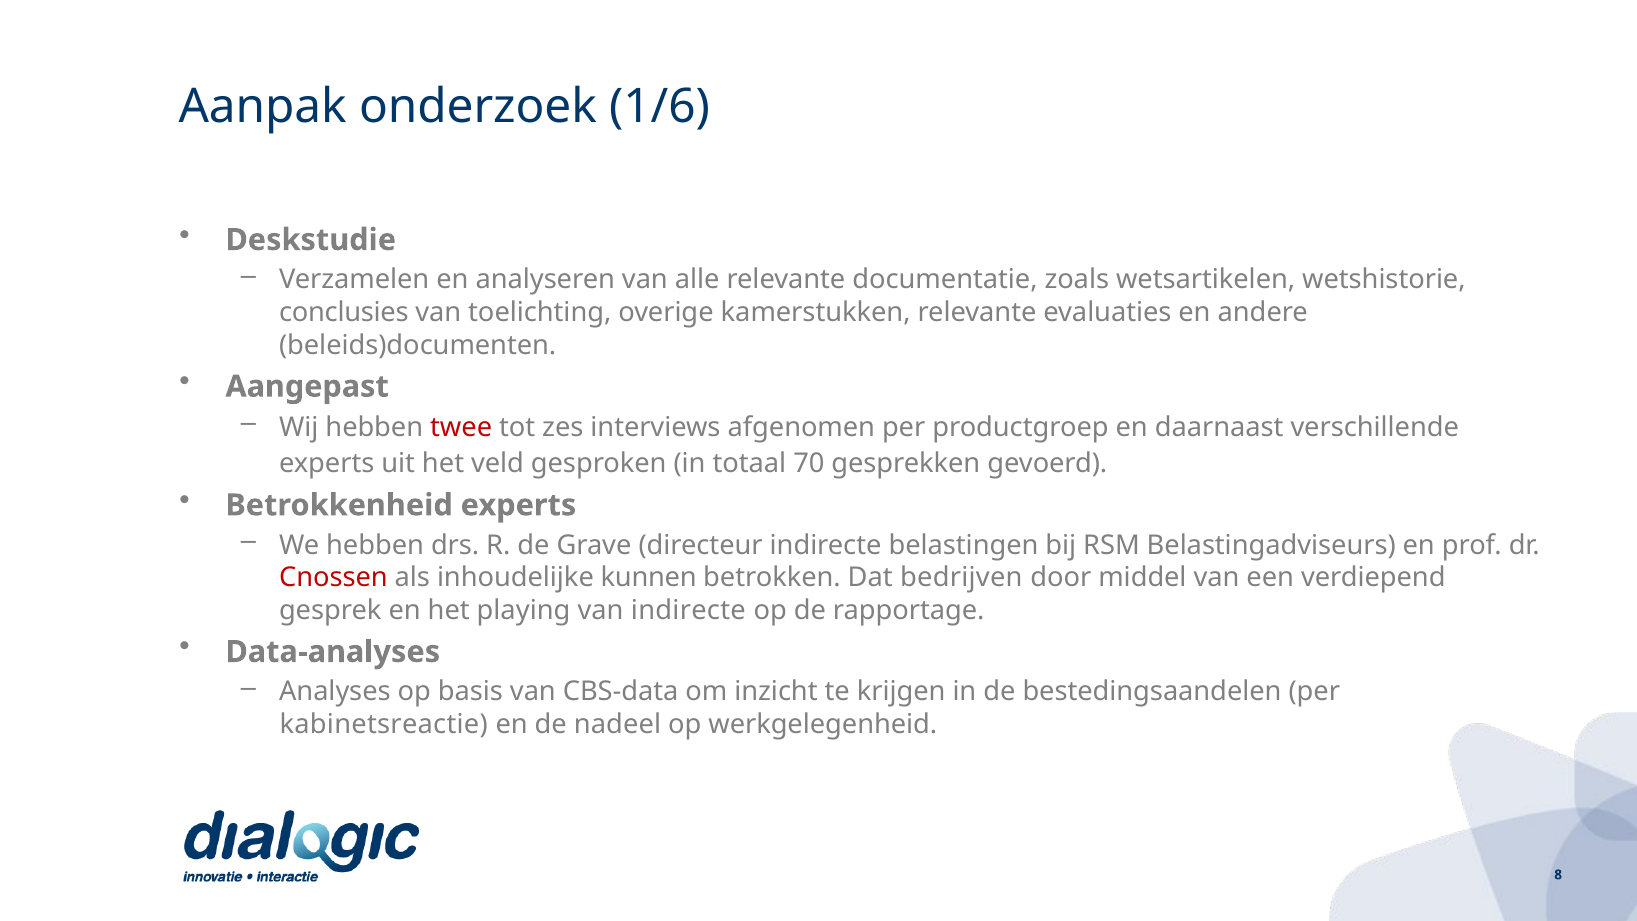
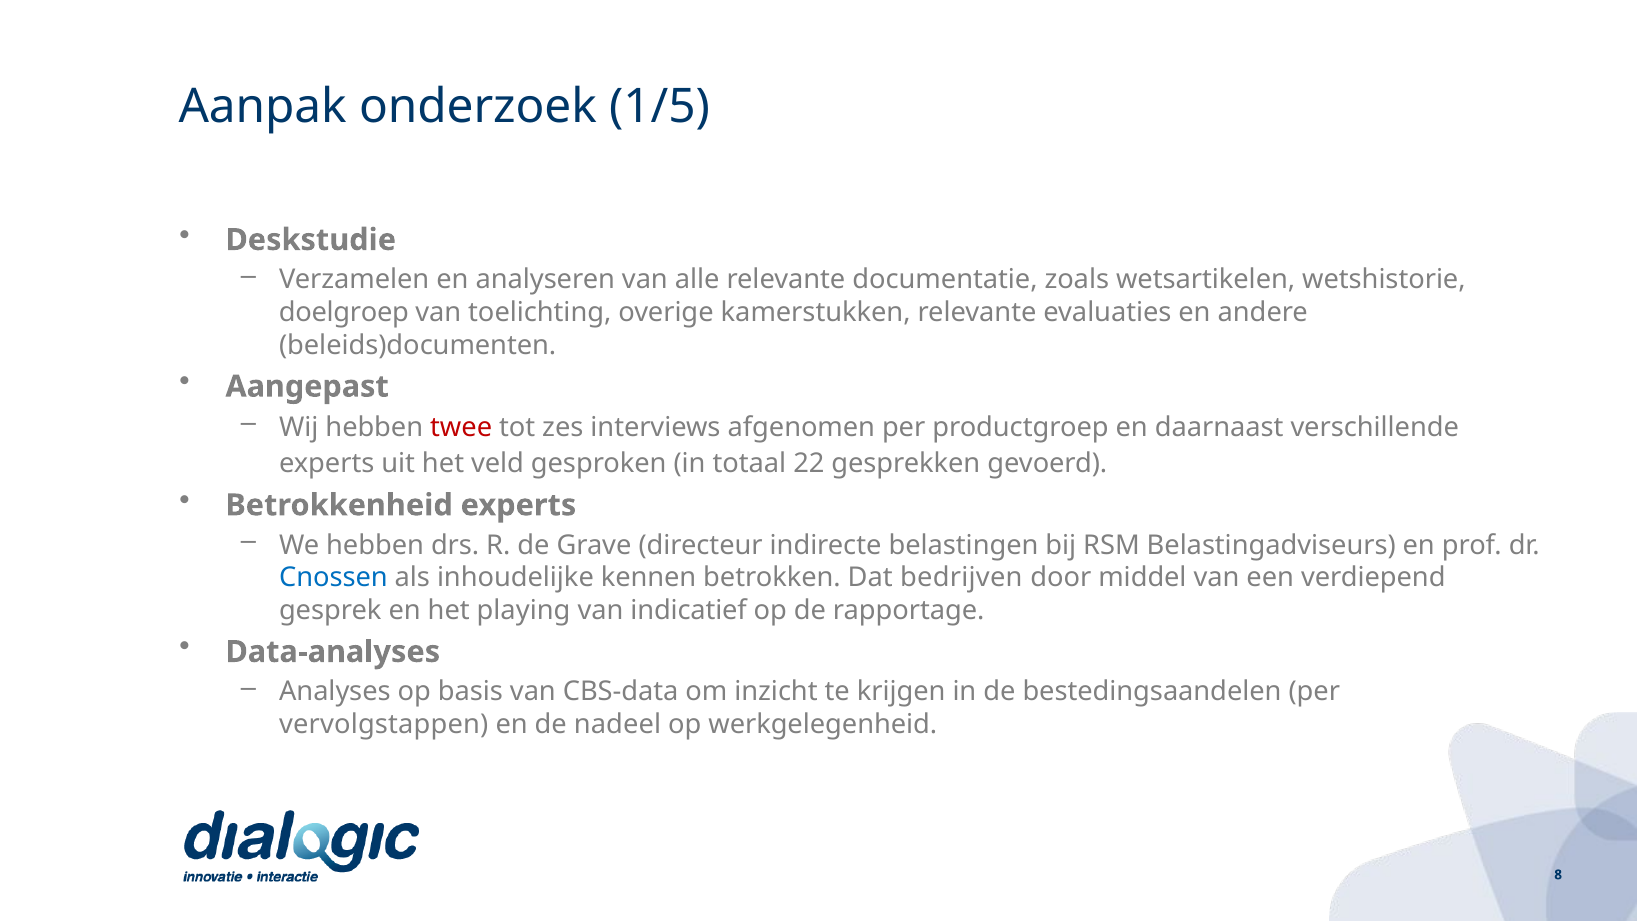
1/6: 1/6 -> 1/5 (660, 106)
conclusies: conclusies -> doelgroep (344, 313)
70: 70 -> 22 (809, 463)
Cnossen colour: red -> blue (333, 578)
kunnen: kunnen -> kennen (649, 578)
van indirecte: indirecte -> indicatief (689, 611)
kabinetsreactie: kabinetsreactie -> vervolgstappen (384, 724)
